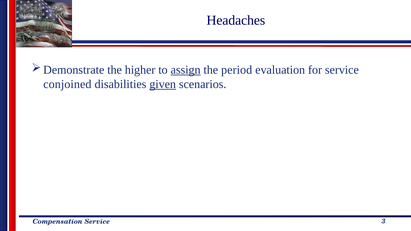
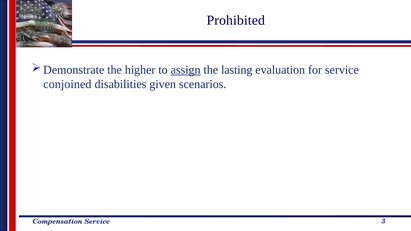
Headaches: Headaches -> Prohibited (236, 20)
period: period -> lasting (237, 70)
given underline: present -> none (163, 84)
